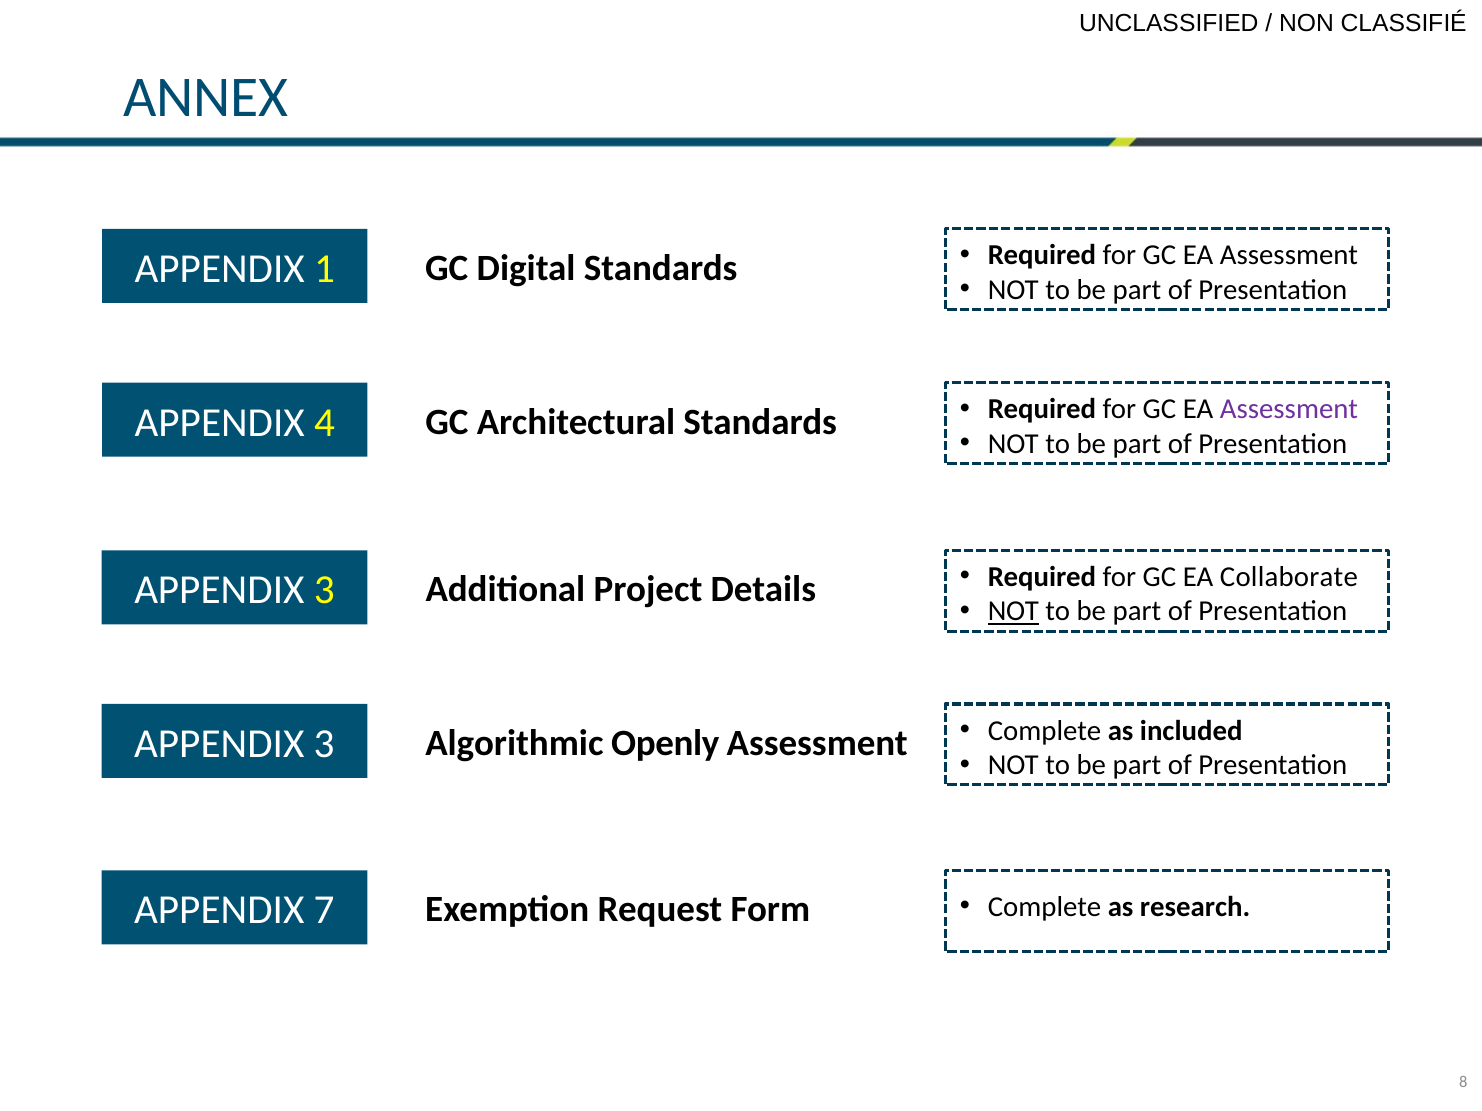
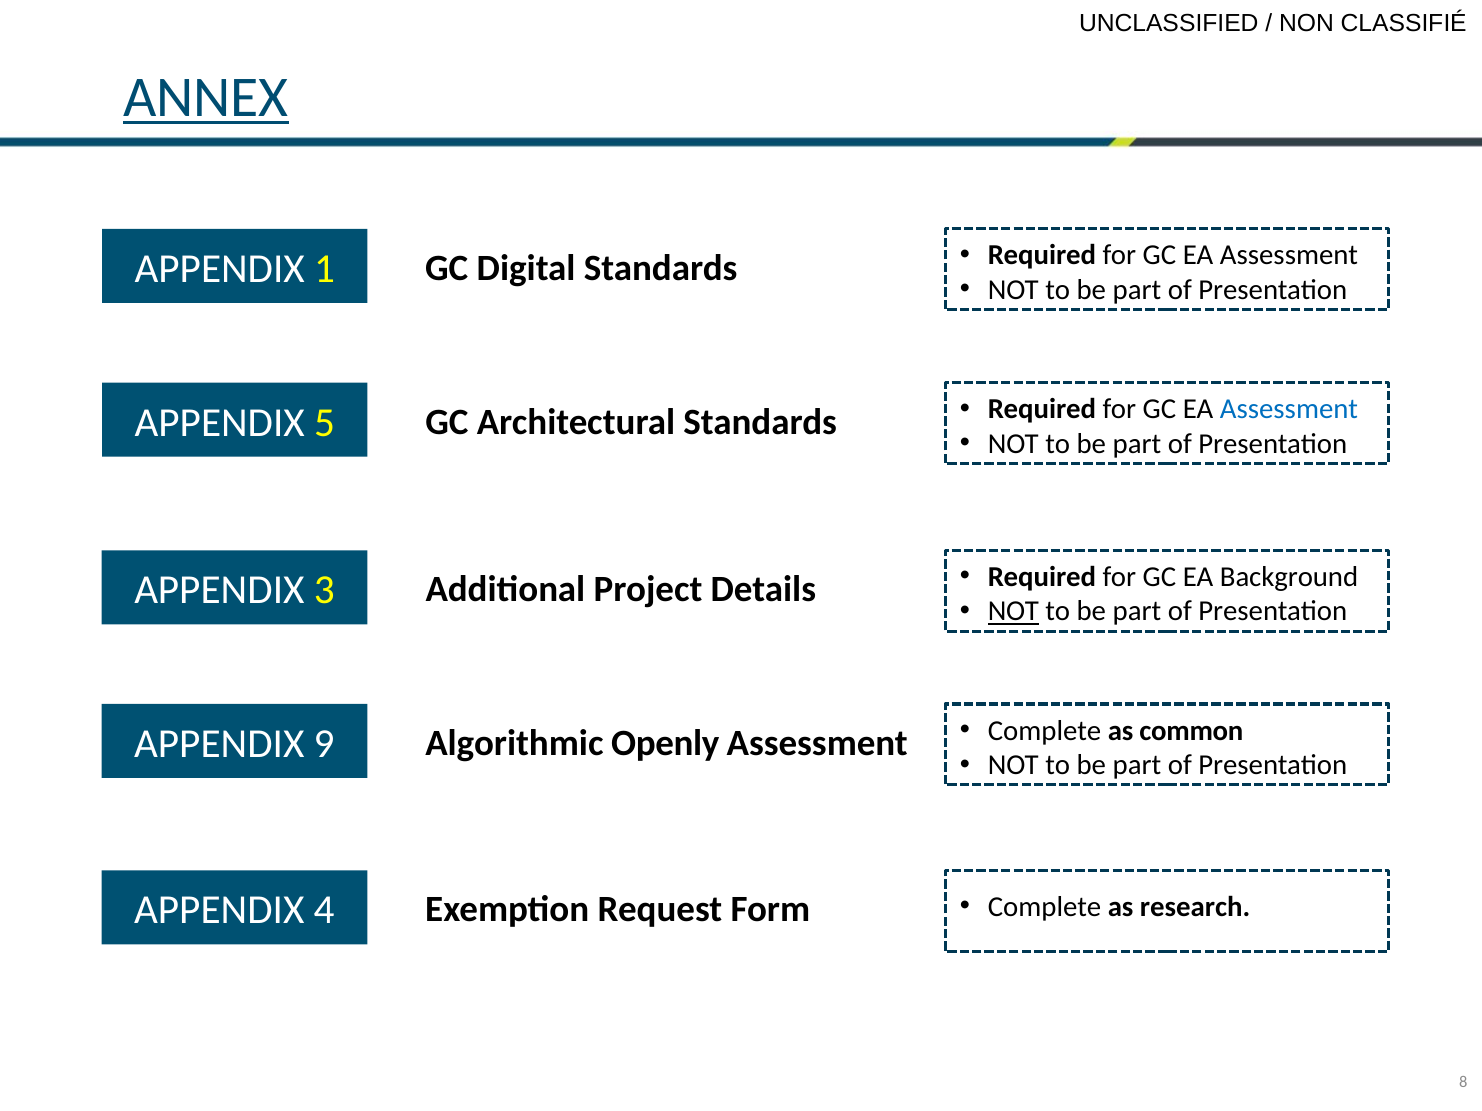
ANNEX underline: none -> present (206, 98)
Assessment colour: purple -> blue (1289, 409)
4: 4 -> 5 (325, 423)
Collaborate: Collaborate -> Background (1289, 577)
3: 3 -> 9 (324, 744)
included: included -> common (1191, 731)
7: 7 -> 4 (324, 911)
